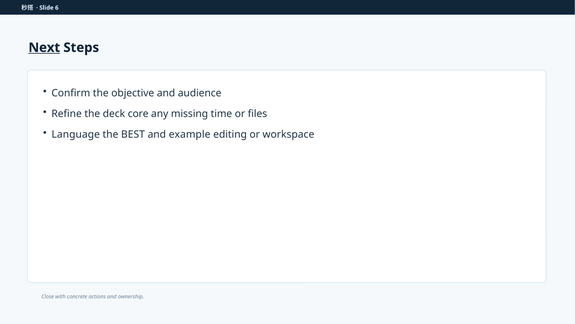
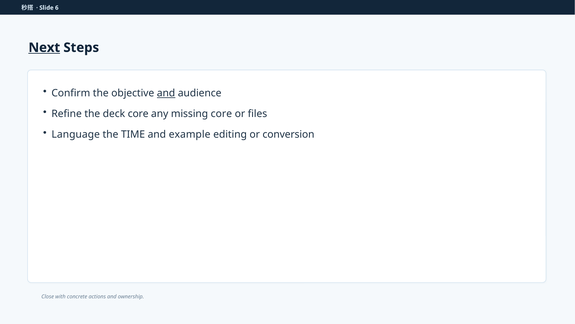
and underline: none -> present (166, 93)
missing time: time -> core (221, 114)
BEST: BEST -> TIME (133, 134)
workspace: workspace -> conversion (288, 134)
